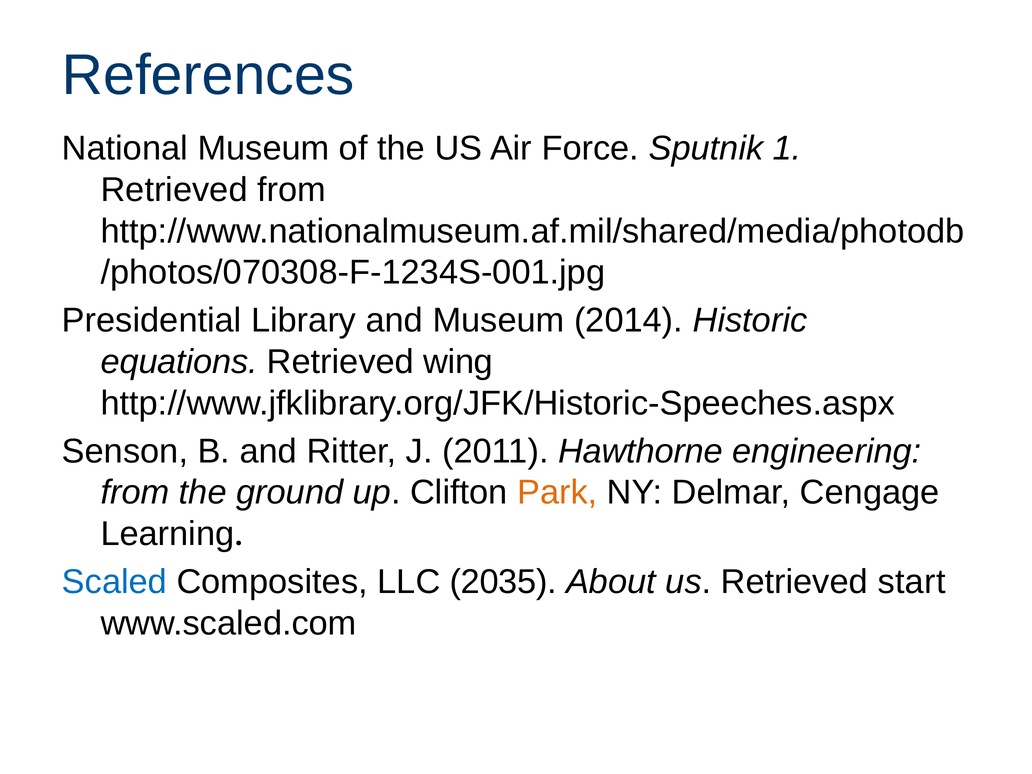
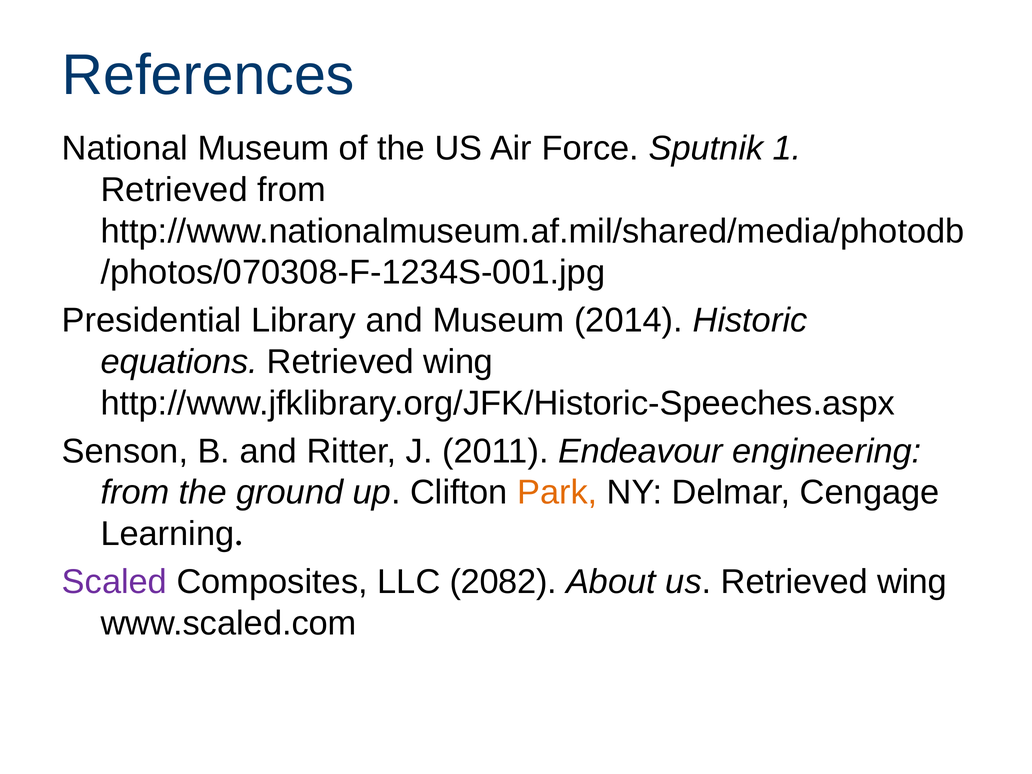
Hawthorne: Hawthorne -> Endeavour (641, 451)
Scaled colour: blue -> purple (115, 582)
2035: 2035 -> 2082 (503, 582)
us Retrieved start: start -> wing (912, 582)
